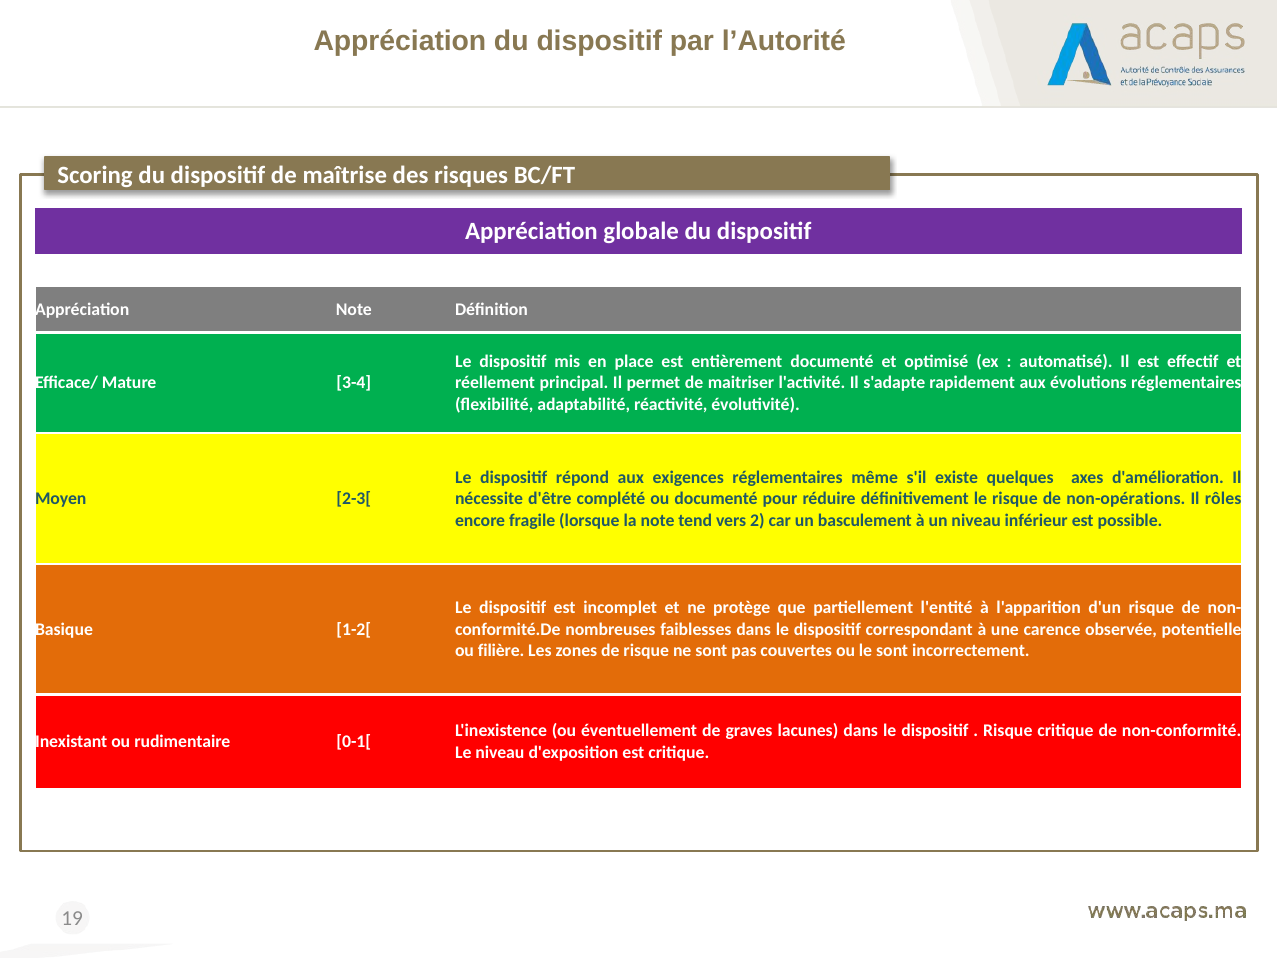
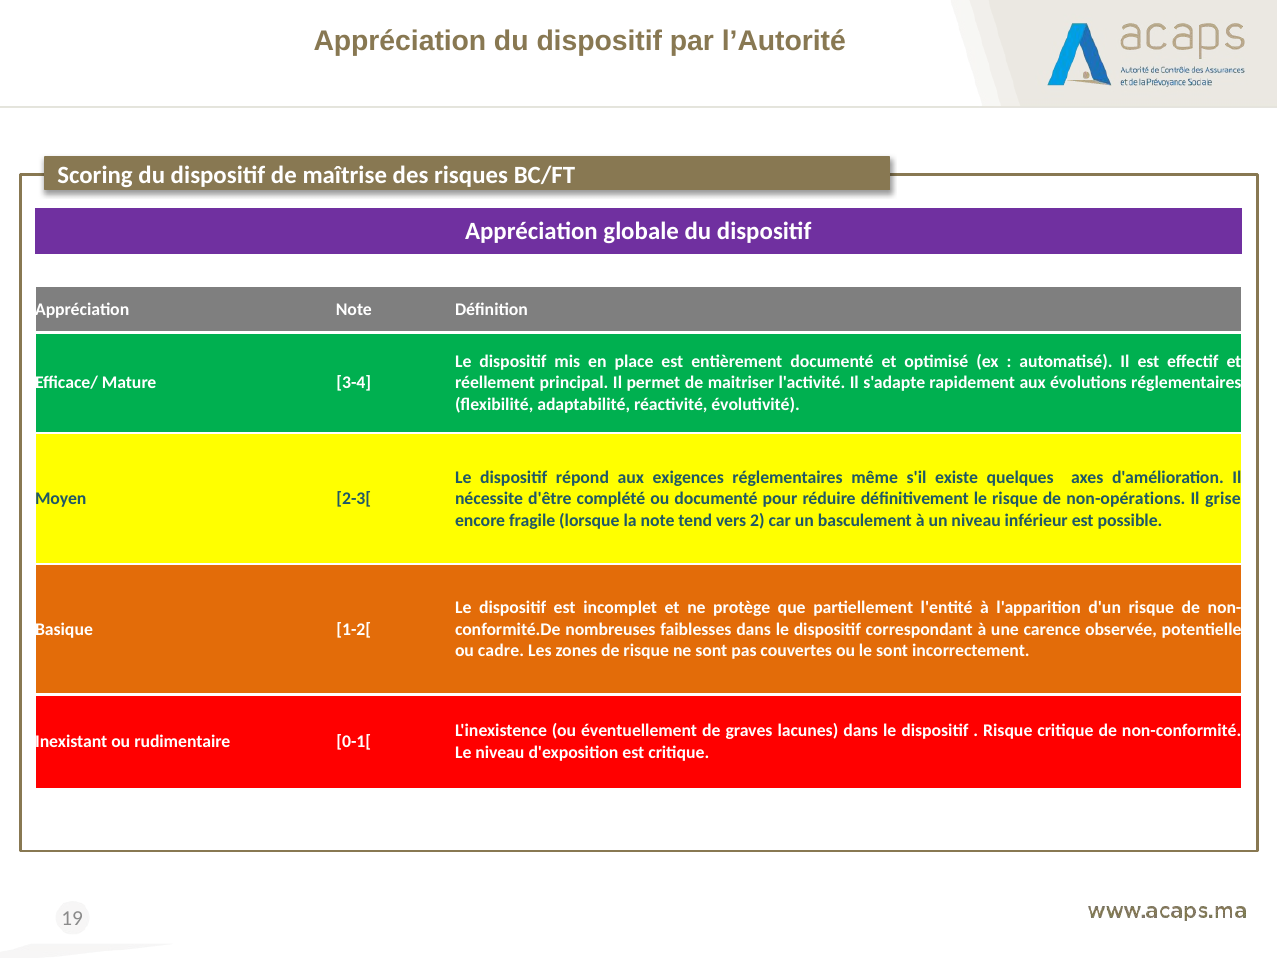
rôles: rôles -> grise (1223, 499)
filière: filière -> cadre (501, 651)
